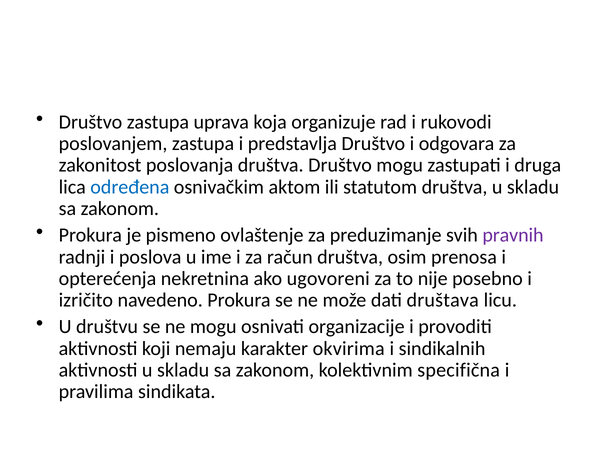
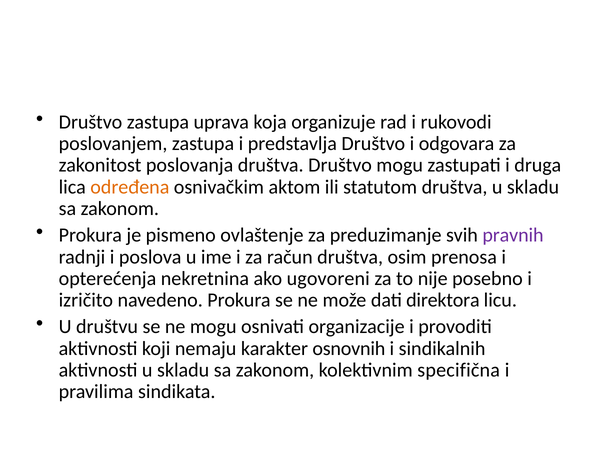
određena colour: blue -> orange (130, 187)
društava: društava -> direktora (443, 300)
okvirima: okvirima -> osnovnih (349, 348)
